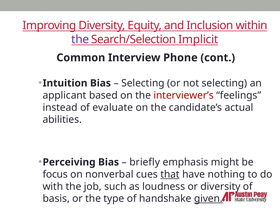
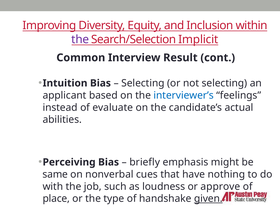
Phone: Phone -> Result (180, 58)
interviewer’s colour: red -> blue (184, 95)
focus: focus -> same (55, 174)
that underline: present -> none (170, 174)
or diversity: diversity -> approve (220, 186)
basis: basis -> place (56, 199)
